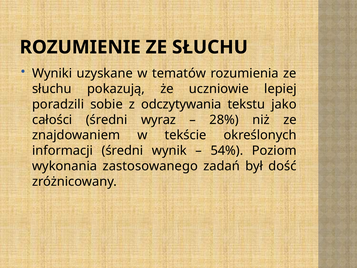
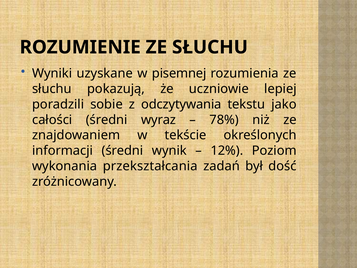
tematów: tematów -> pisemnej (179, 73)
28%: 28% -> 78% (224, 120)
54%: 54% -> 12% (227, 151)
zastosowanego: zastosowanego -> przekształcania (150, 166)
